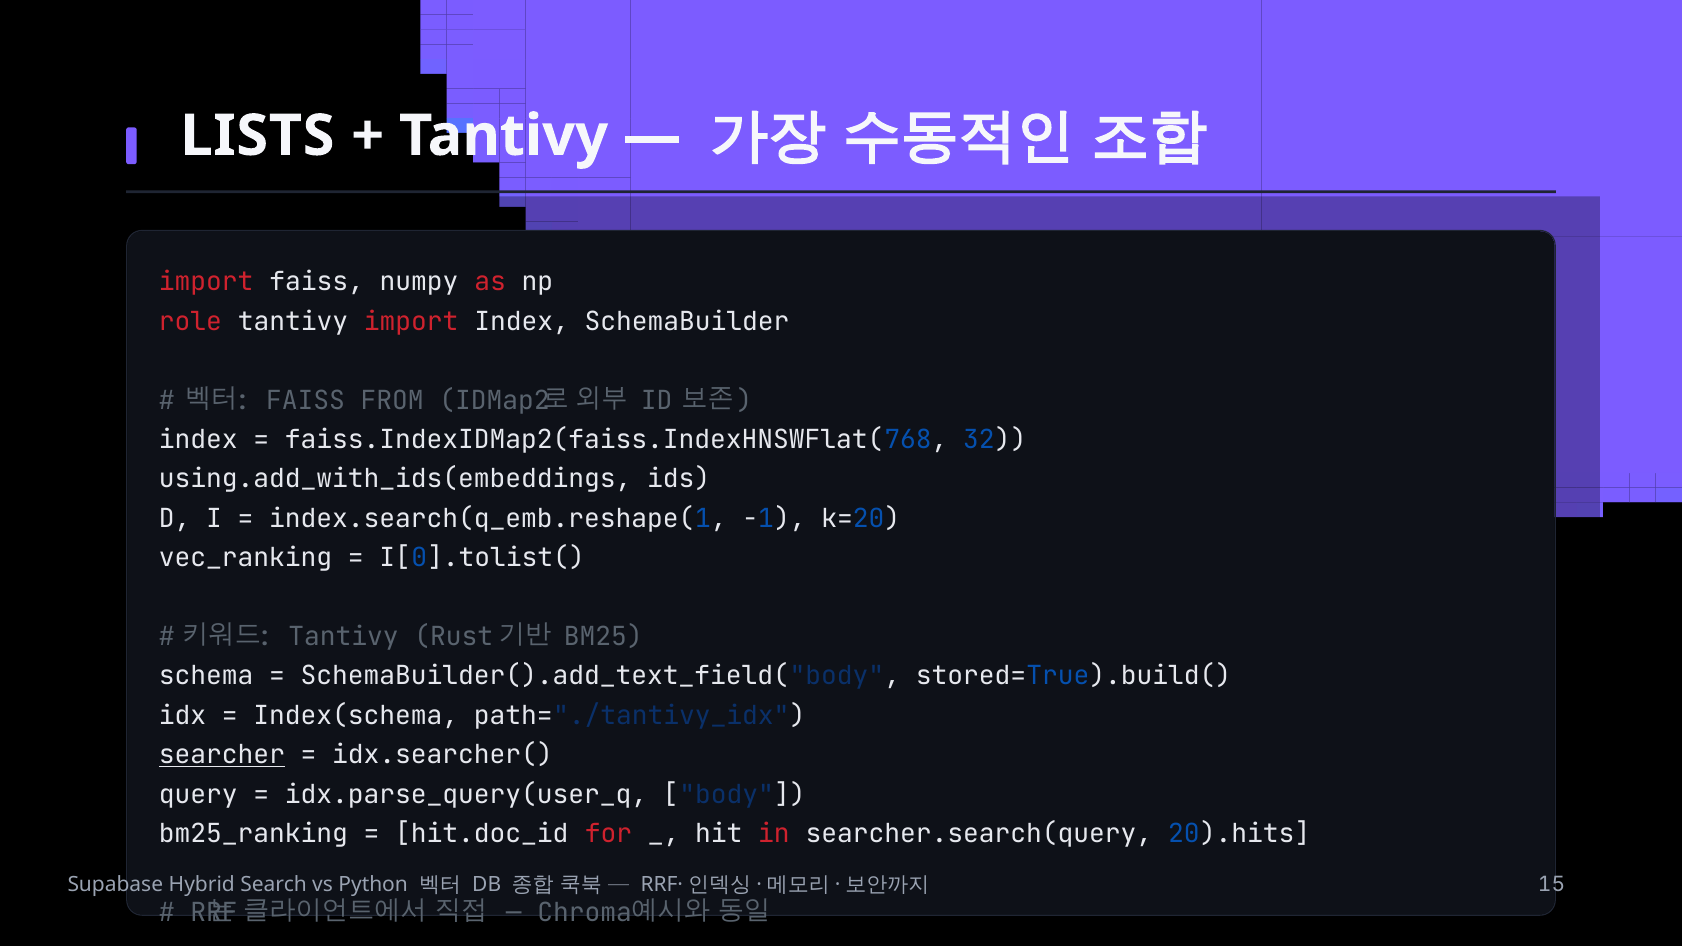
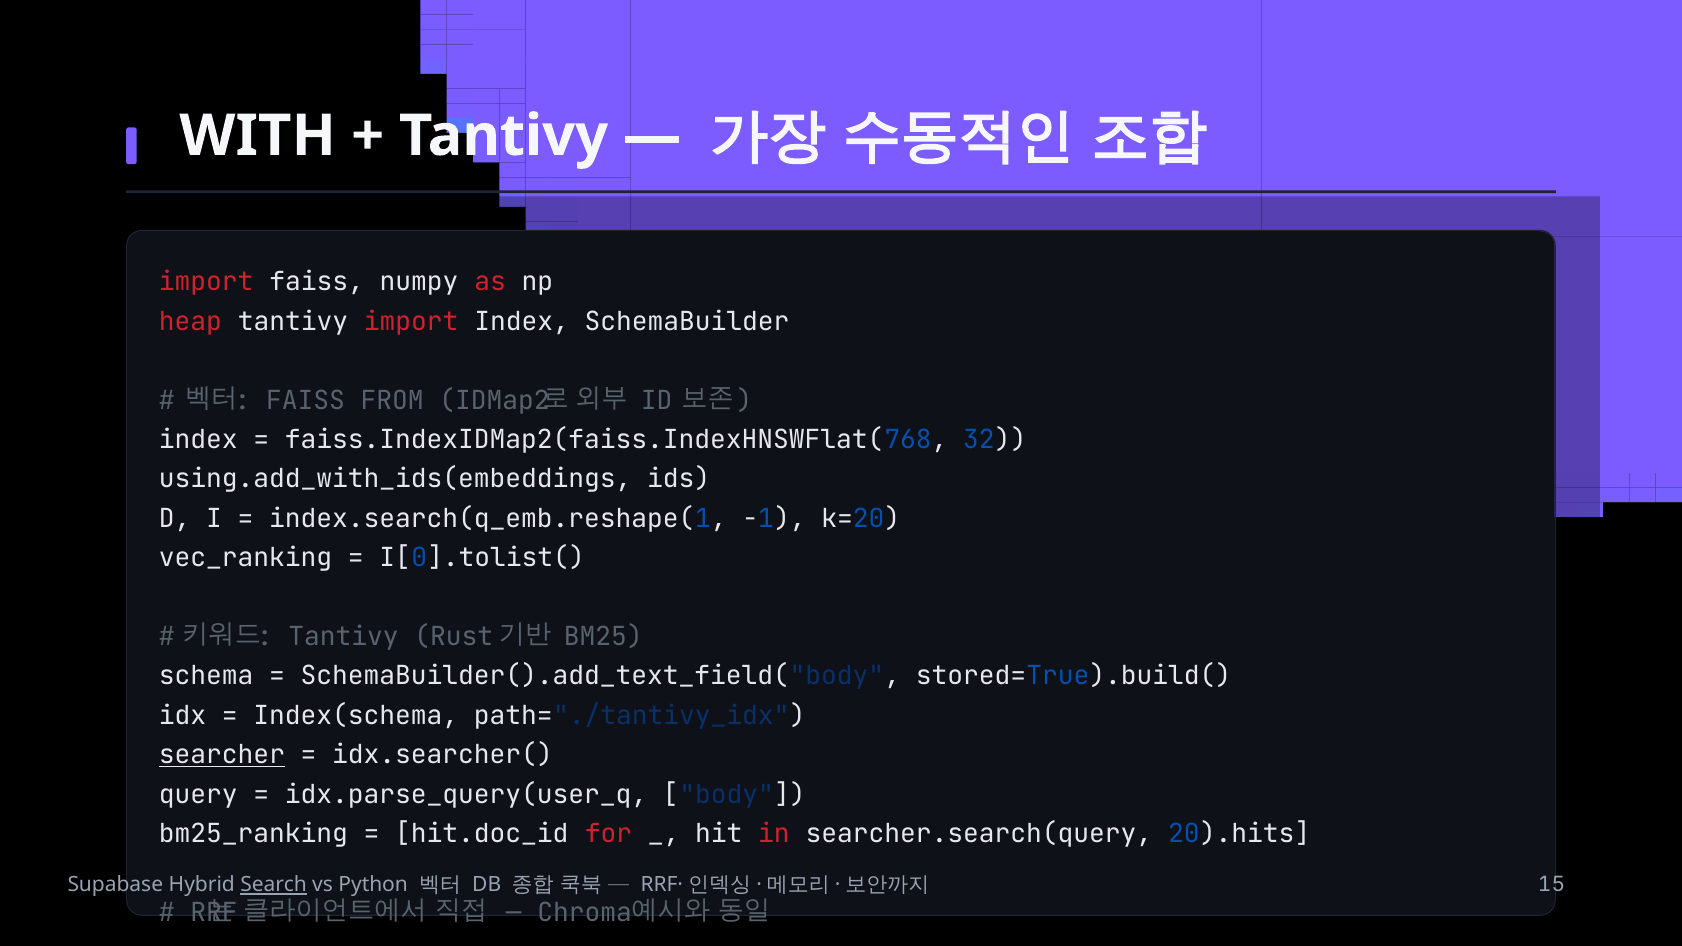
LISTS: LISTS -> WITH (258, 136)
role: role -> heap (190, 322)
Search underline: none -> present (274, 885)
